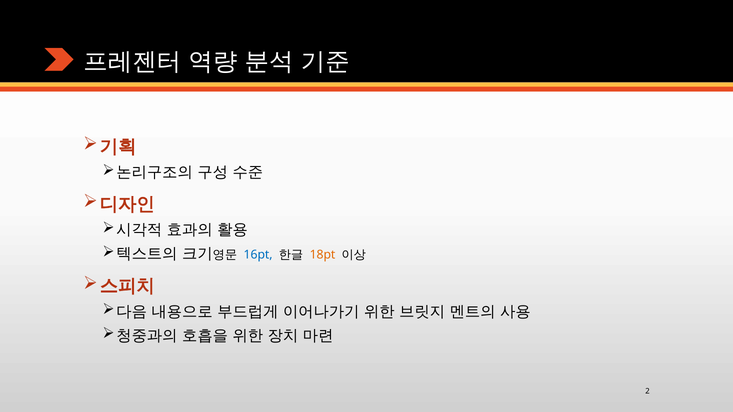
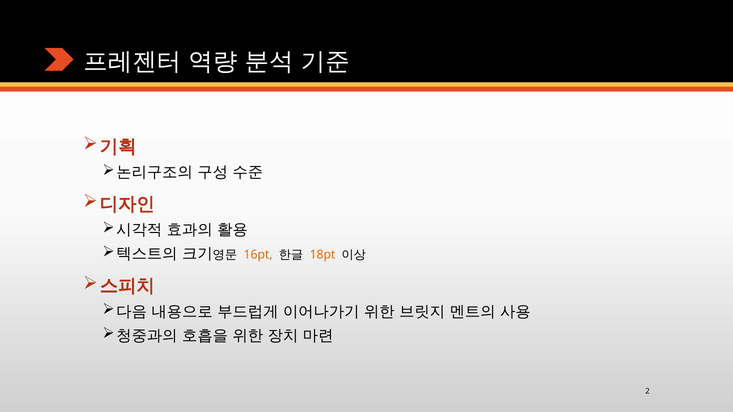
16pt colour: blue -> orange (258, 255)
